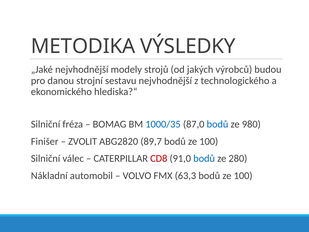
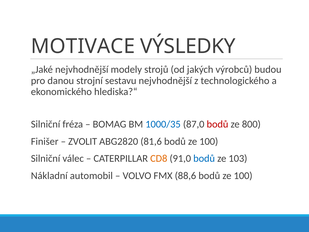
METODIKA: METODIKA -> MOTIVACE (83, 46)
bodů colour: blue -> red (218, 124)
980: 980 -> 800 (251, 124)
89,7: 89,7 -> 81,6 (151, 141)
CD8 colour: red -> orange (159, 158)
280: 280 -> 103 (238, 158)
63,3: 63,3 -> 88,6 (185, 175)
